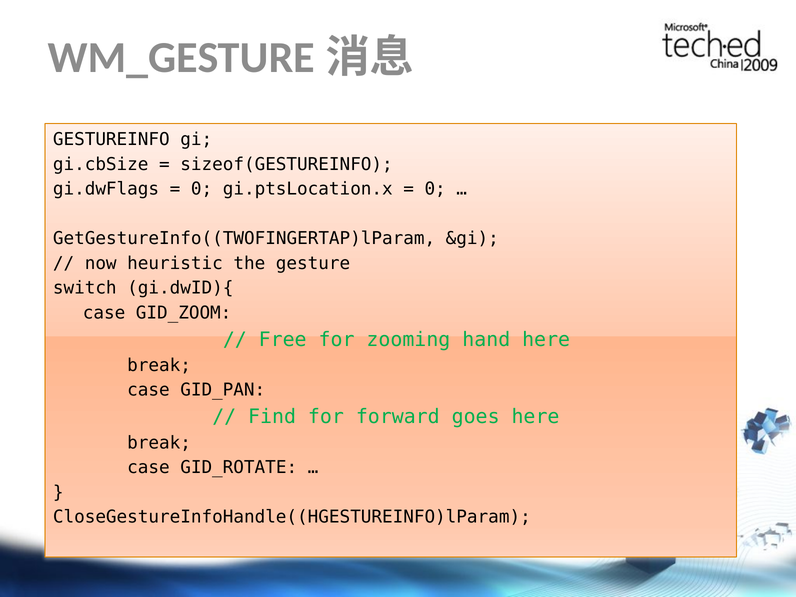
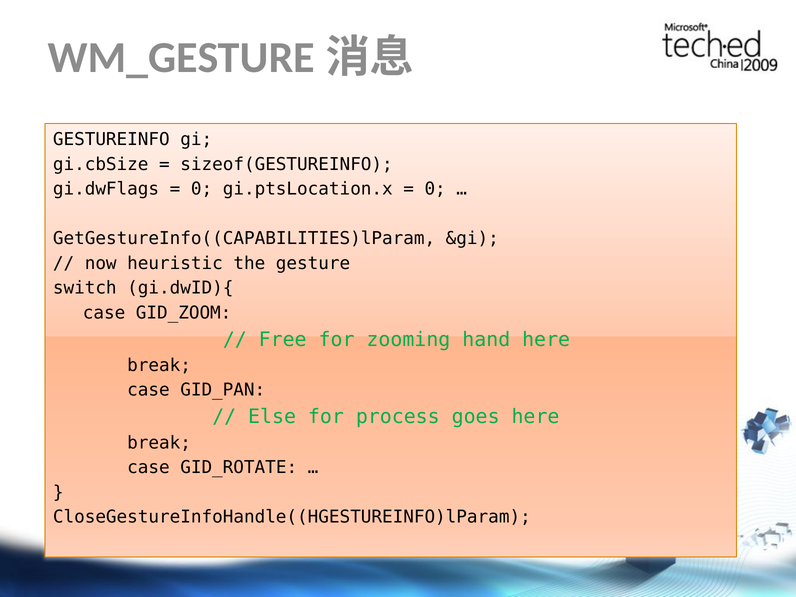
GetGestureInfo((TWOFINGERTAP)lParam: GetGestureInfo((TWOFINGERTAP)lParam -> GetGestureInfo((CAPABILITIES)lParam (244, 238)
Find: Find -> Else (272, 417)
forward: forward -> process (398, 417)
